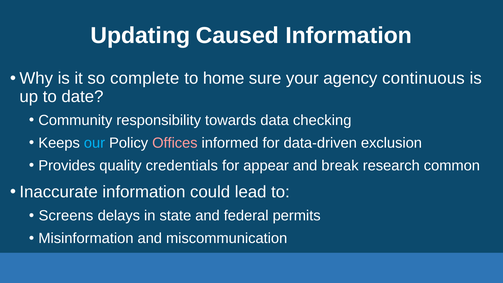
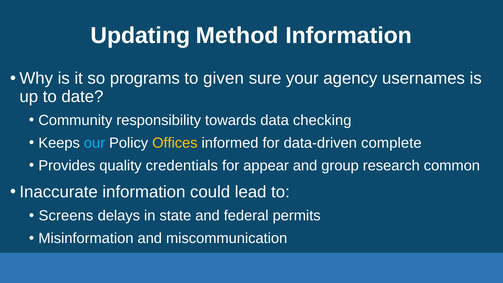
Caused: Caused -> Method (237, 36)
complete: complete -> programs (145, 78)
home: home -> given (223, 78)
continuous: continuous -> usernames (424, 78)
Offices colour: pink -> yellow (175, 143)
exclusion: exclusion -> complete (391, 143)
break: break -> group (340, 166)
